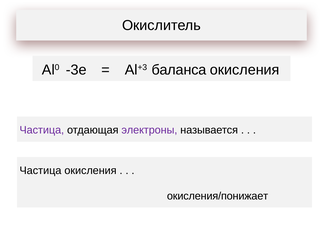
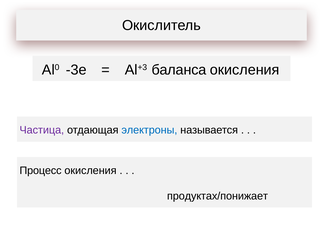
электроны colour: purple -> blue (149, 130)
Частица: Частица -> Процесс (41, 170)
окисления/понижает: окисления/понижает -> продуктах/понижает (218, 195)
